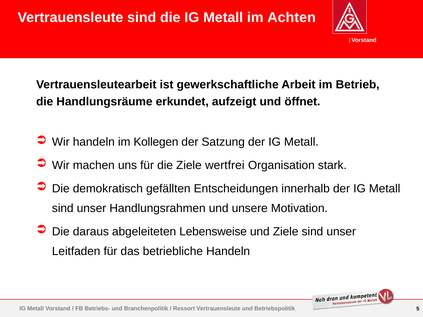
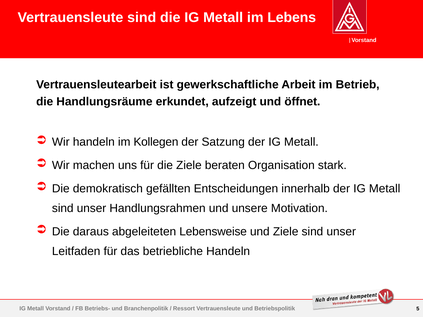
Achten: Achten -> Lebens (292, 18)
wertfrei: wertfrei -> beraten (225, 165)
